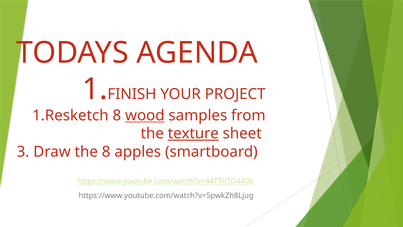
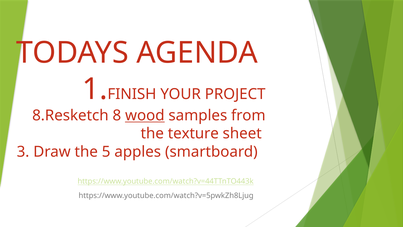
1.Resketch: 1.Resketch -> 8.Resketch (70, 115)
texture underline: present -> none (193, 133)
the 8: 8 -> 5 (106, 152)
